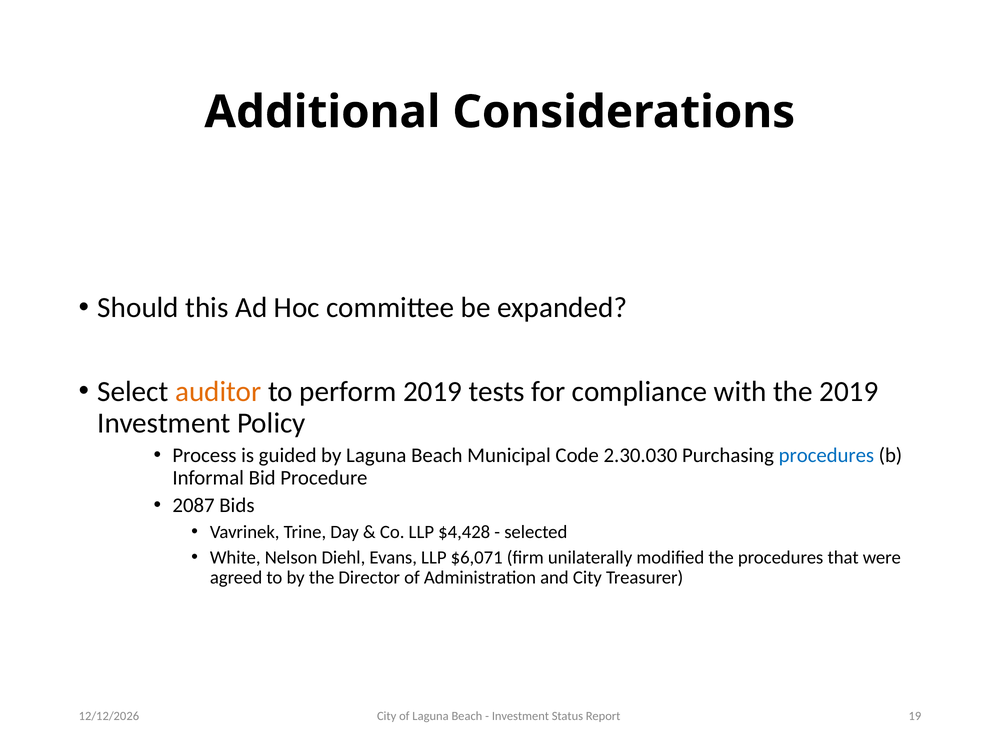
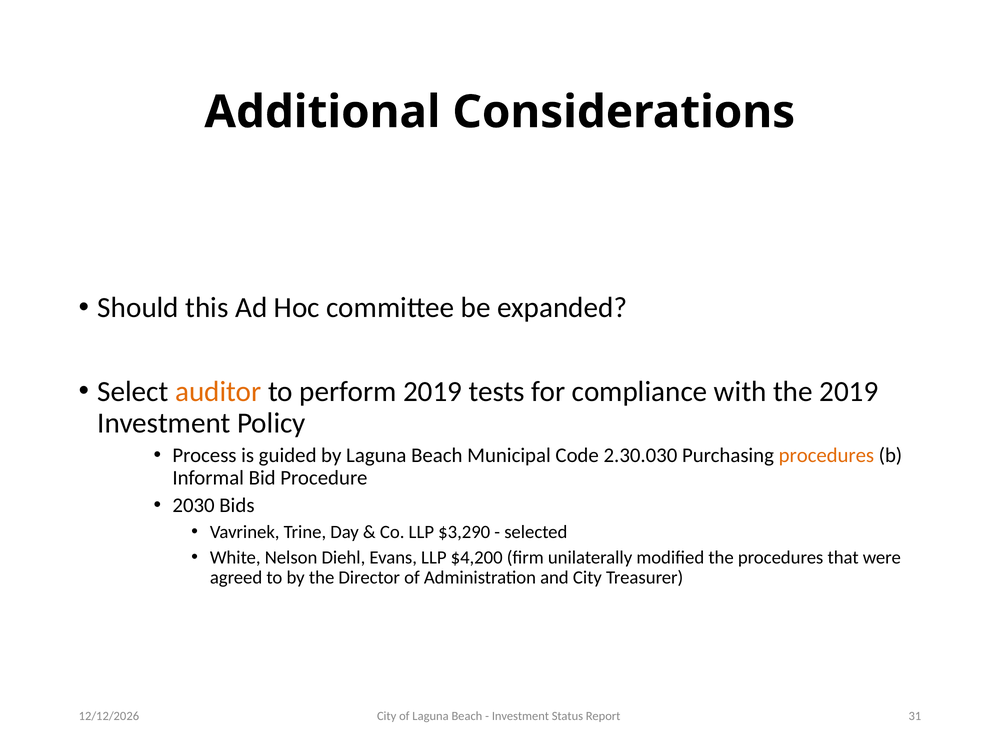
procedures colour: blue -> orange (826, 455)
2087: 2087 -> 2030 (194, 505)
$4,428: $4,428 -> $3,290 (464, 532)
$6,071: $6,071 -> $4,200 (477, 557)
19: 19 -> 31 (915, 716)
